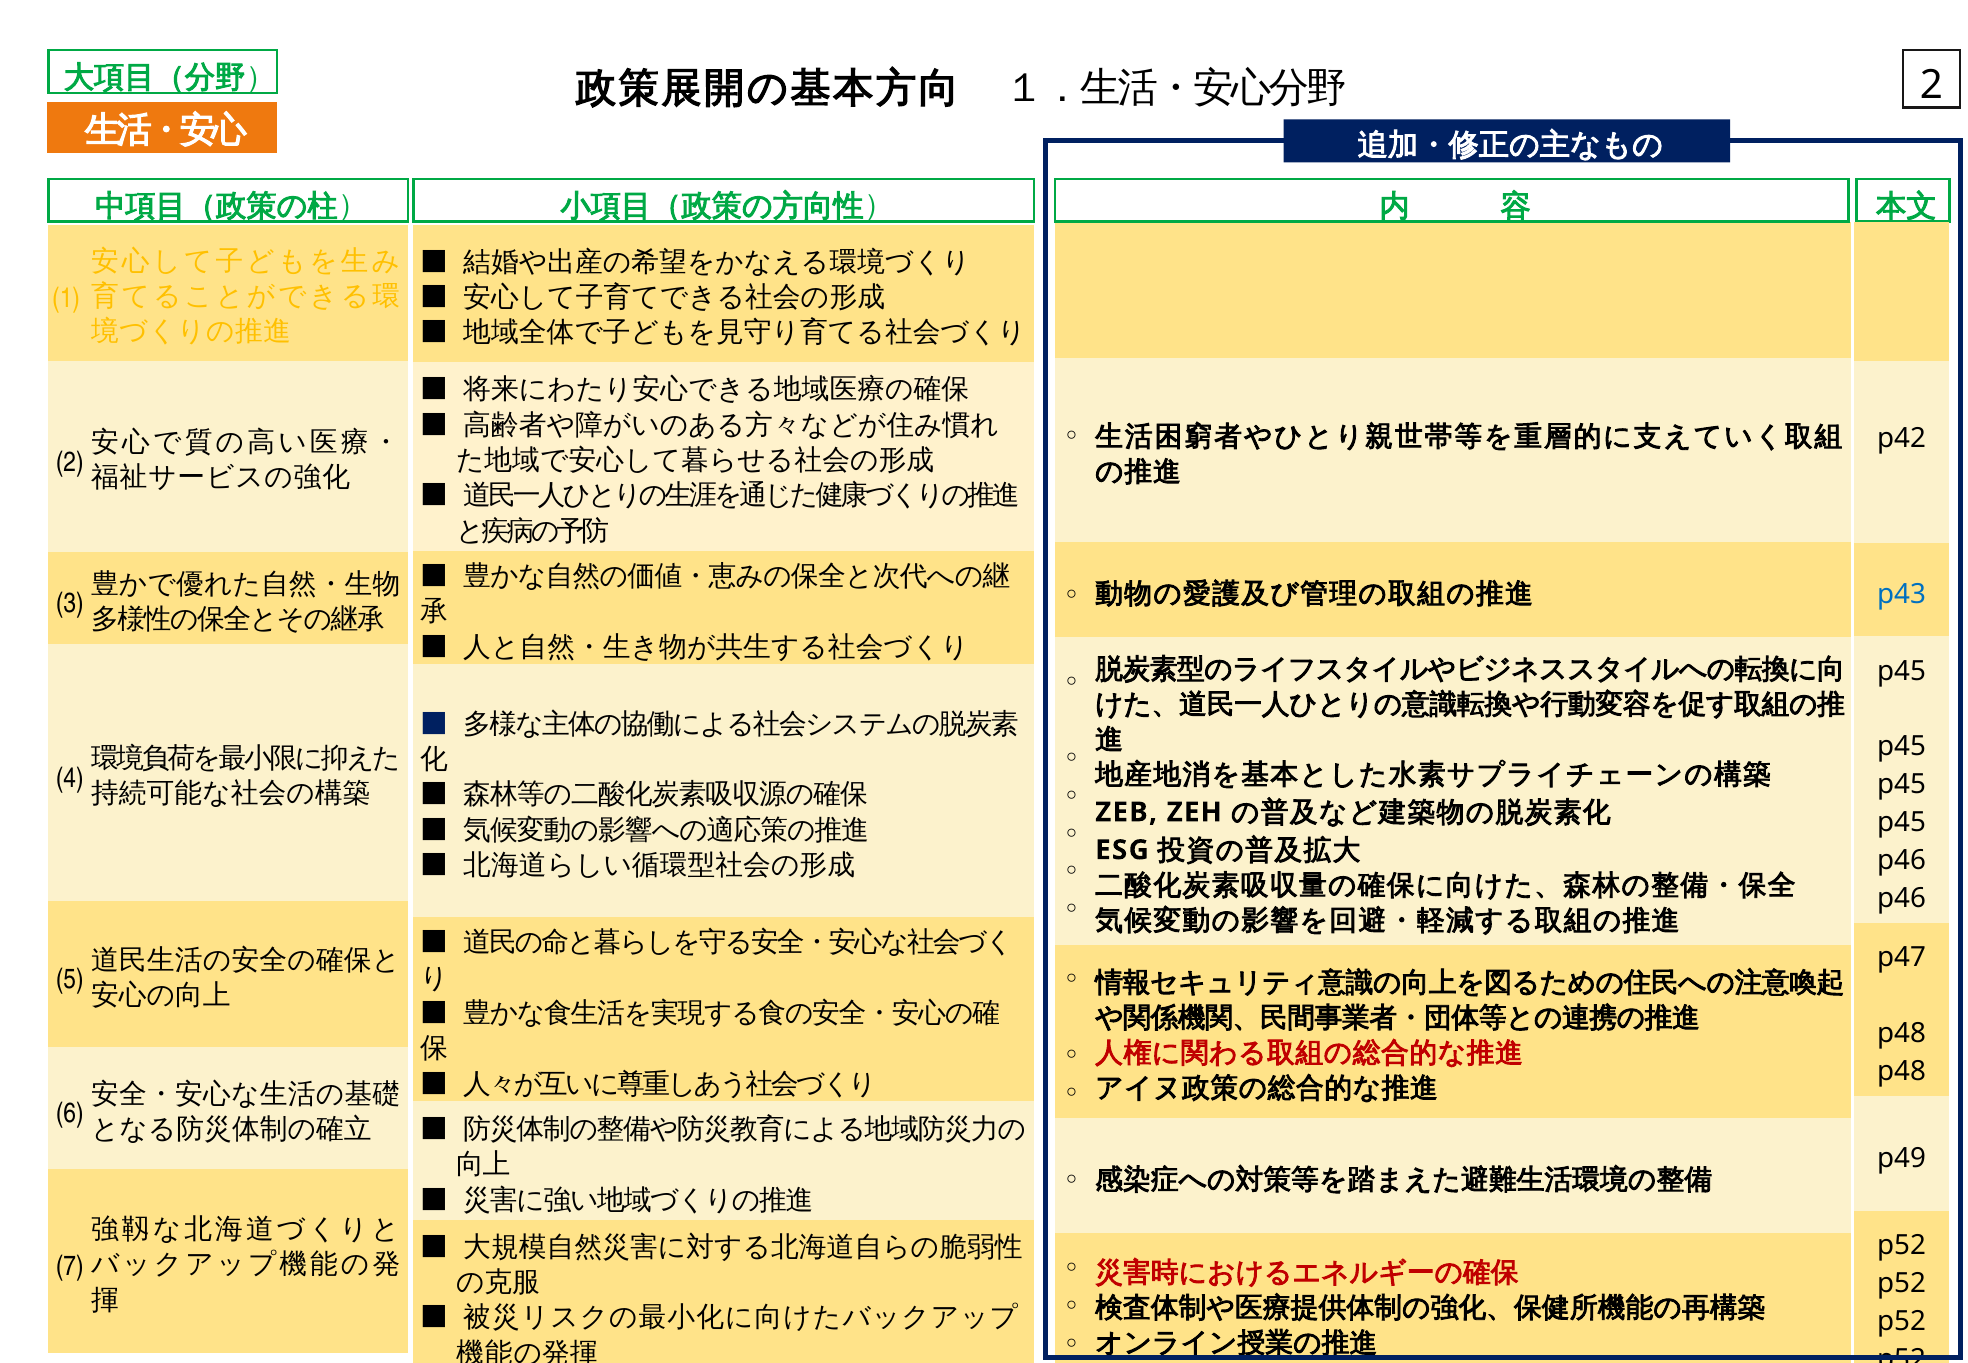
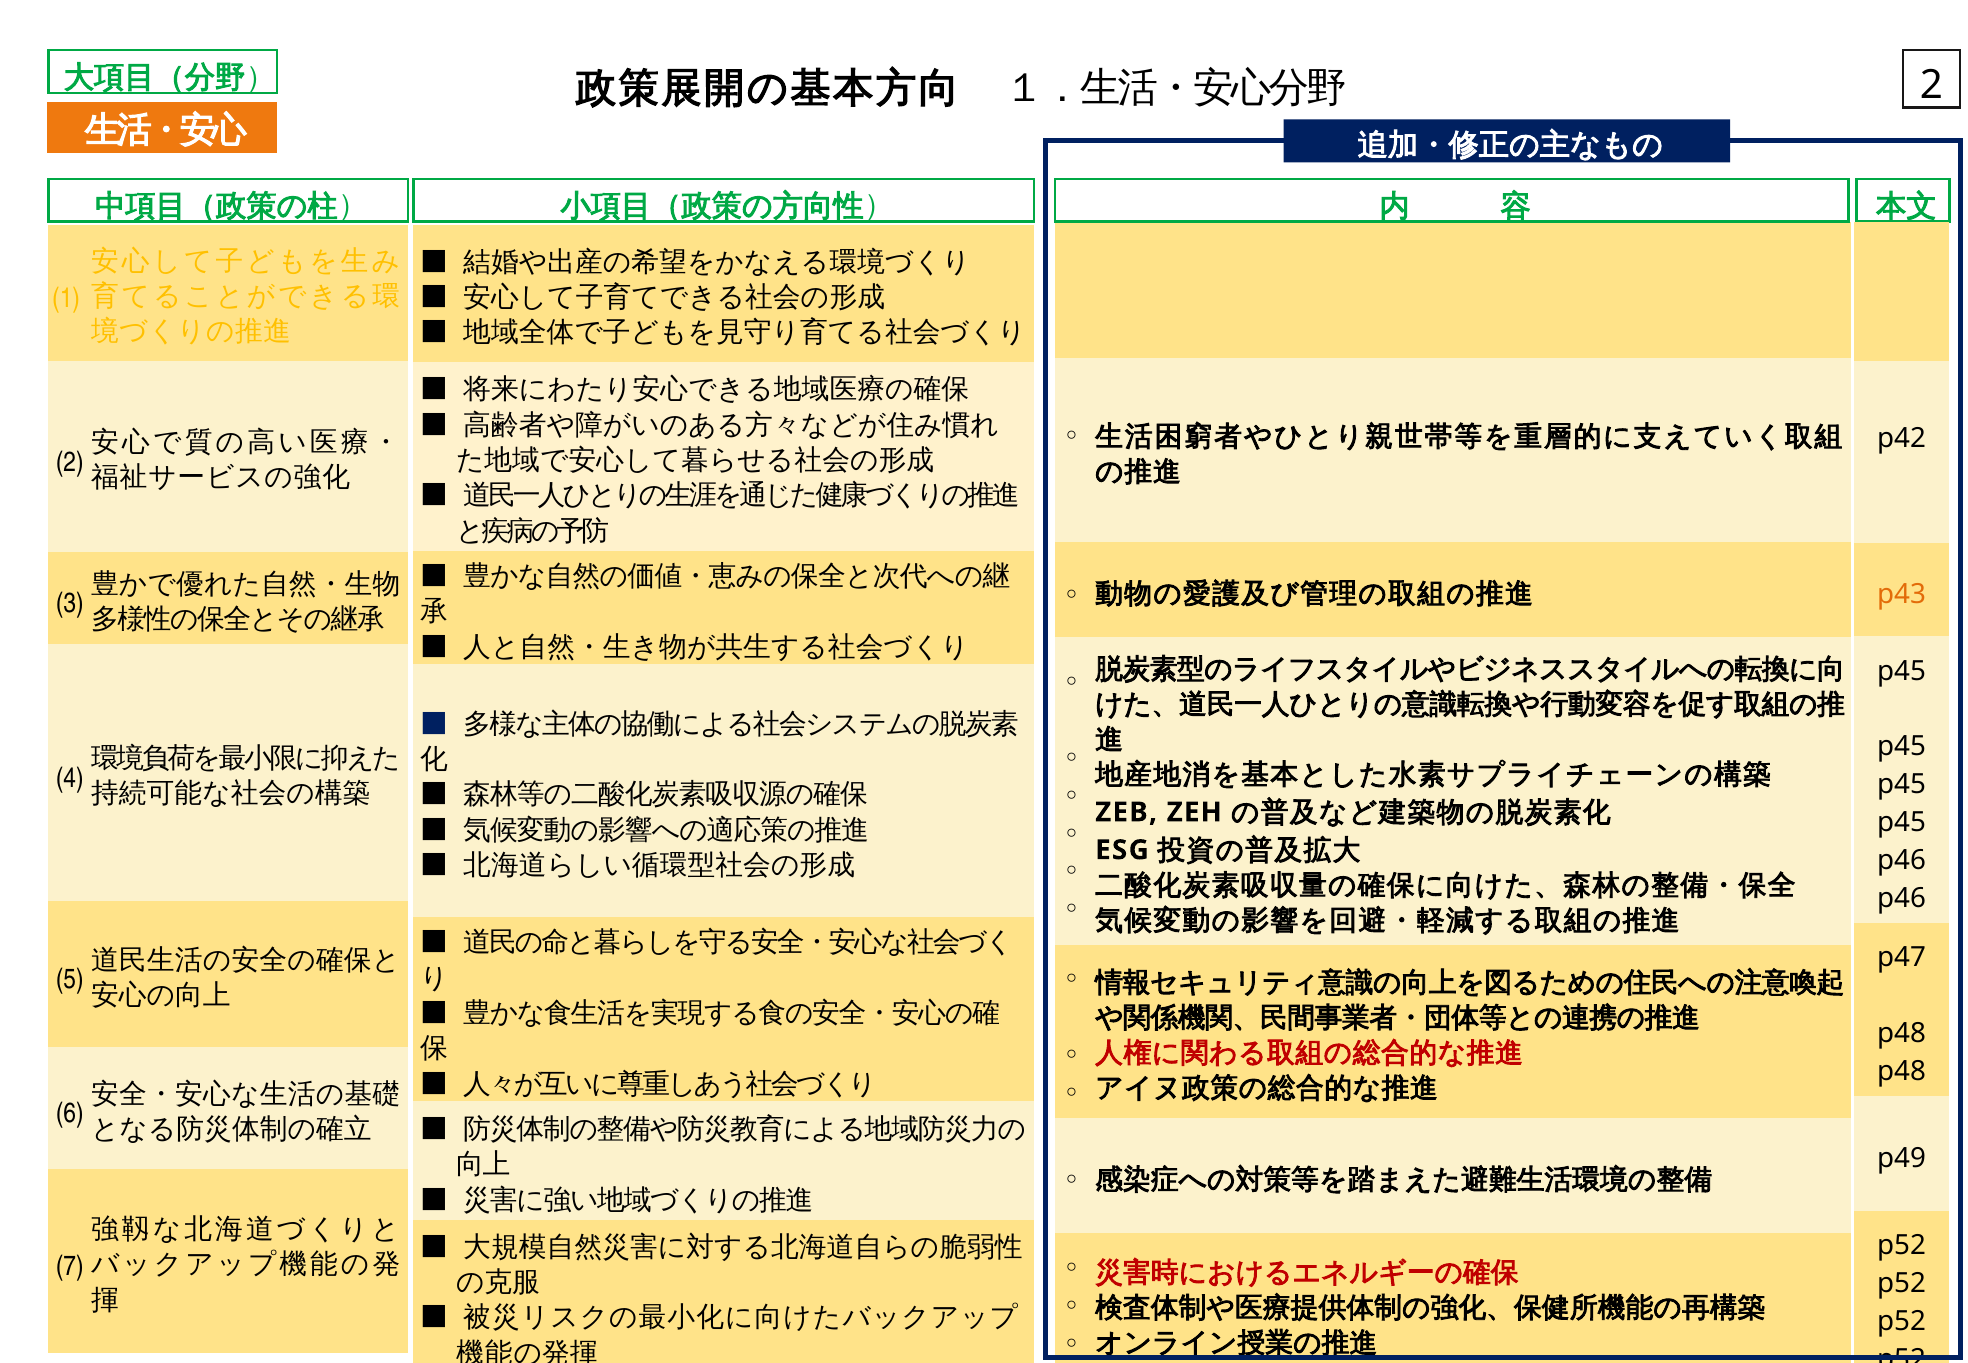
p43 colour: blue -> orange (1902, 594)
